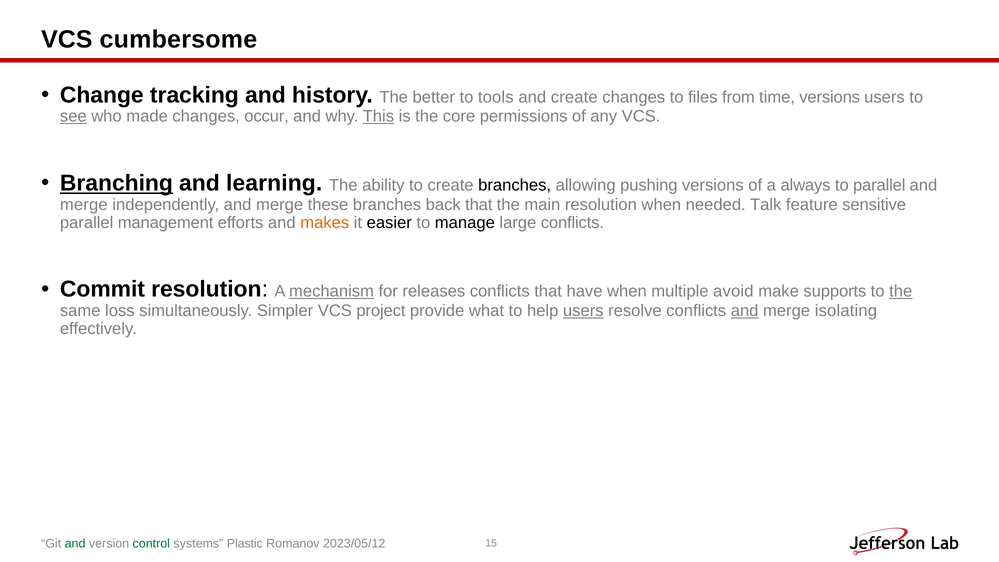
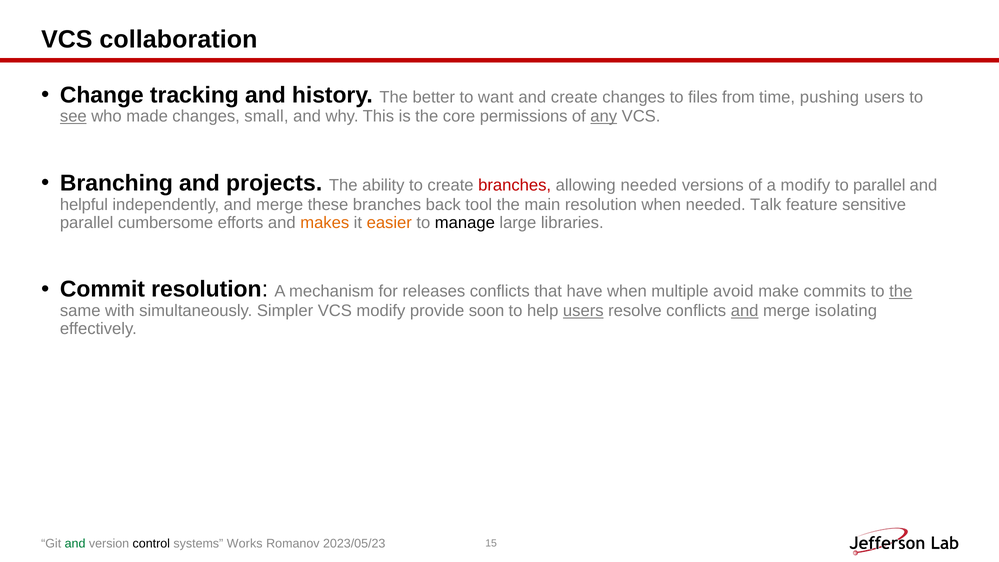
cumbersome: cumbersome -> collaboration (178, 40)
tools: tools -> want (496, 97)
time versions: versions -> pushing (829, 97)
occur: occur -> small (266, 116)
This underline: present -> none (378, 116)
any underline: none -> present (604, 116)
Branching underline: present -> none (116, 183)
learning: learning -> projects (274, 183)
branches colour: black -> red (515, 185)
allowing pushing: pushing -> needed (649, 185)
a always: always -> modify (805, 185)
merge: merge -> helpful (84, 205)
back that: that -> tool (479, 205)
management: management -> cumbersome (166, 223)
easier colour: black -> orange (389, 223)
large conflicts: conflicts -> libraries (572, 223)
mechanism underline: present -> none (332, 291)
supports: supports -> commits (835, 291)
loss: loss -> with (120, 311)
VCS project: project -> modify (381, 311)
what: what -> soon (487, 311)
control colour: green -> black (151, 544)
Plastic: Plastic -> Works (245, 544)
2023/05/12: 2023/05/12 -> 2023/05/23 (354, 544)
